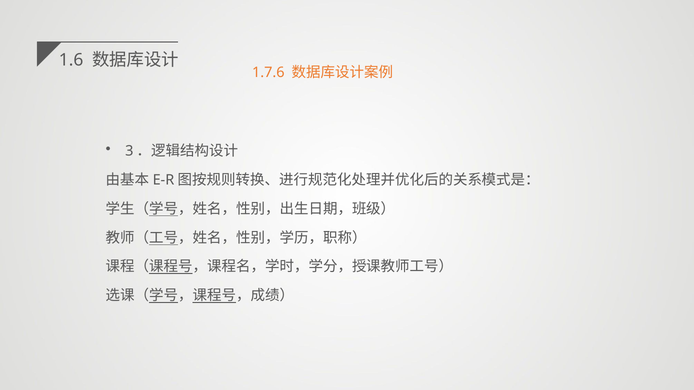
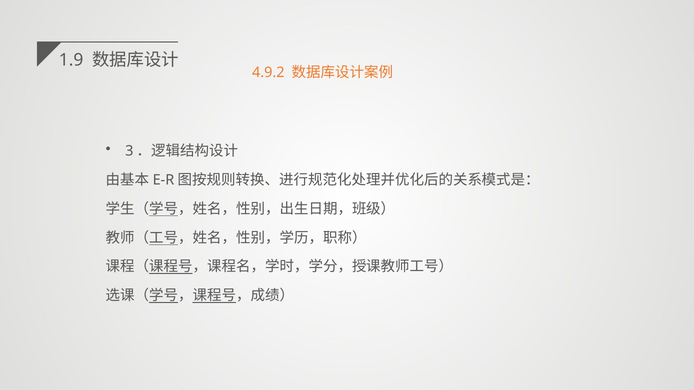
1.6: 1.6 -> 1.9 (71, 60)
1.7.6: 1.7.6 -> 4.9.2 (268, 72)
